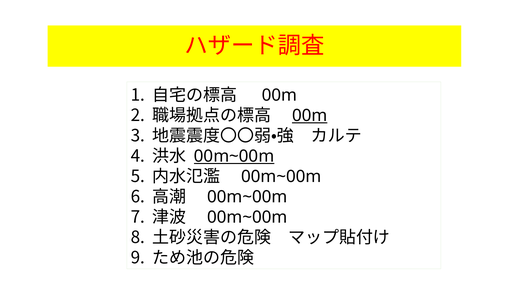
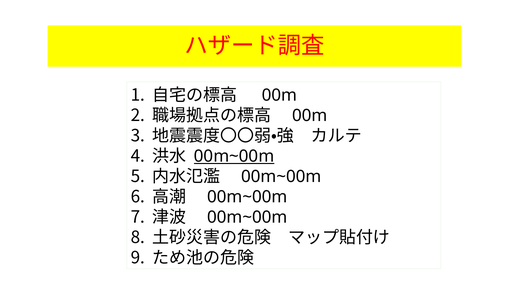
00m underline: present -> none (310, 116)
